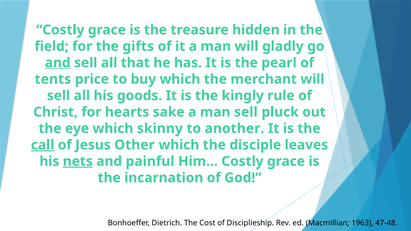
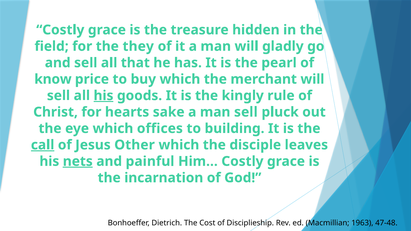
gifts: gifts -> they (138, 46)
and underline: present -> none (58, 63)
tents: tents -> know (53, 79)
his underline: none -> present (103, 96)
skinny: skinny -> offices (160, 129)
another: another -> building (235, 129)
